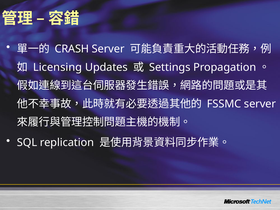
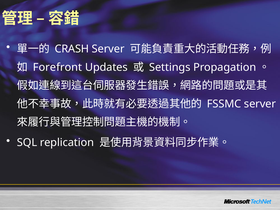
Licensing: Licensing -> Forefront (58, 67)
